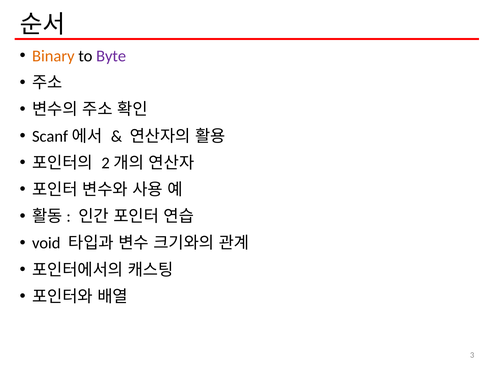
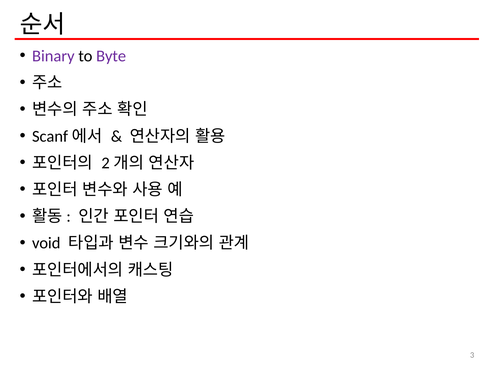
Binary colour: orange -> purple (53, 56)
